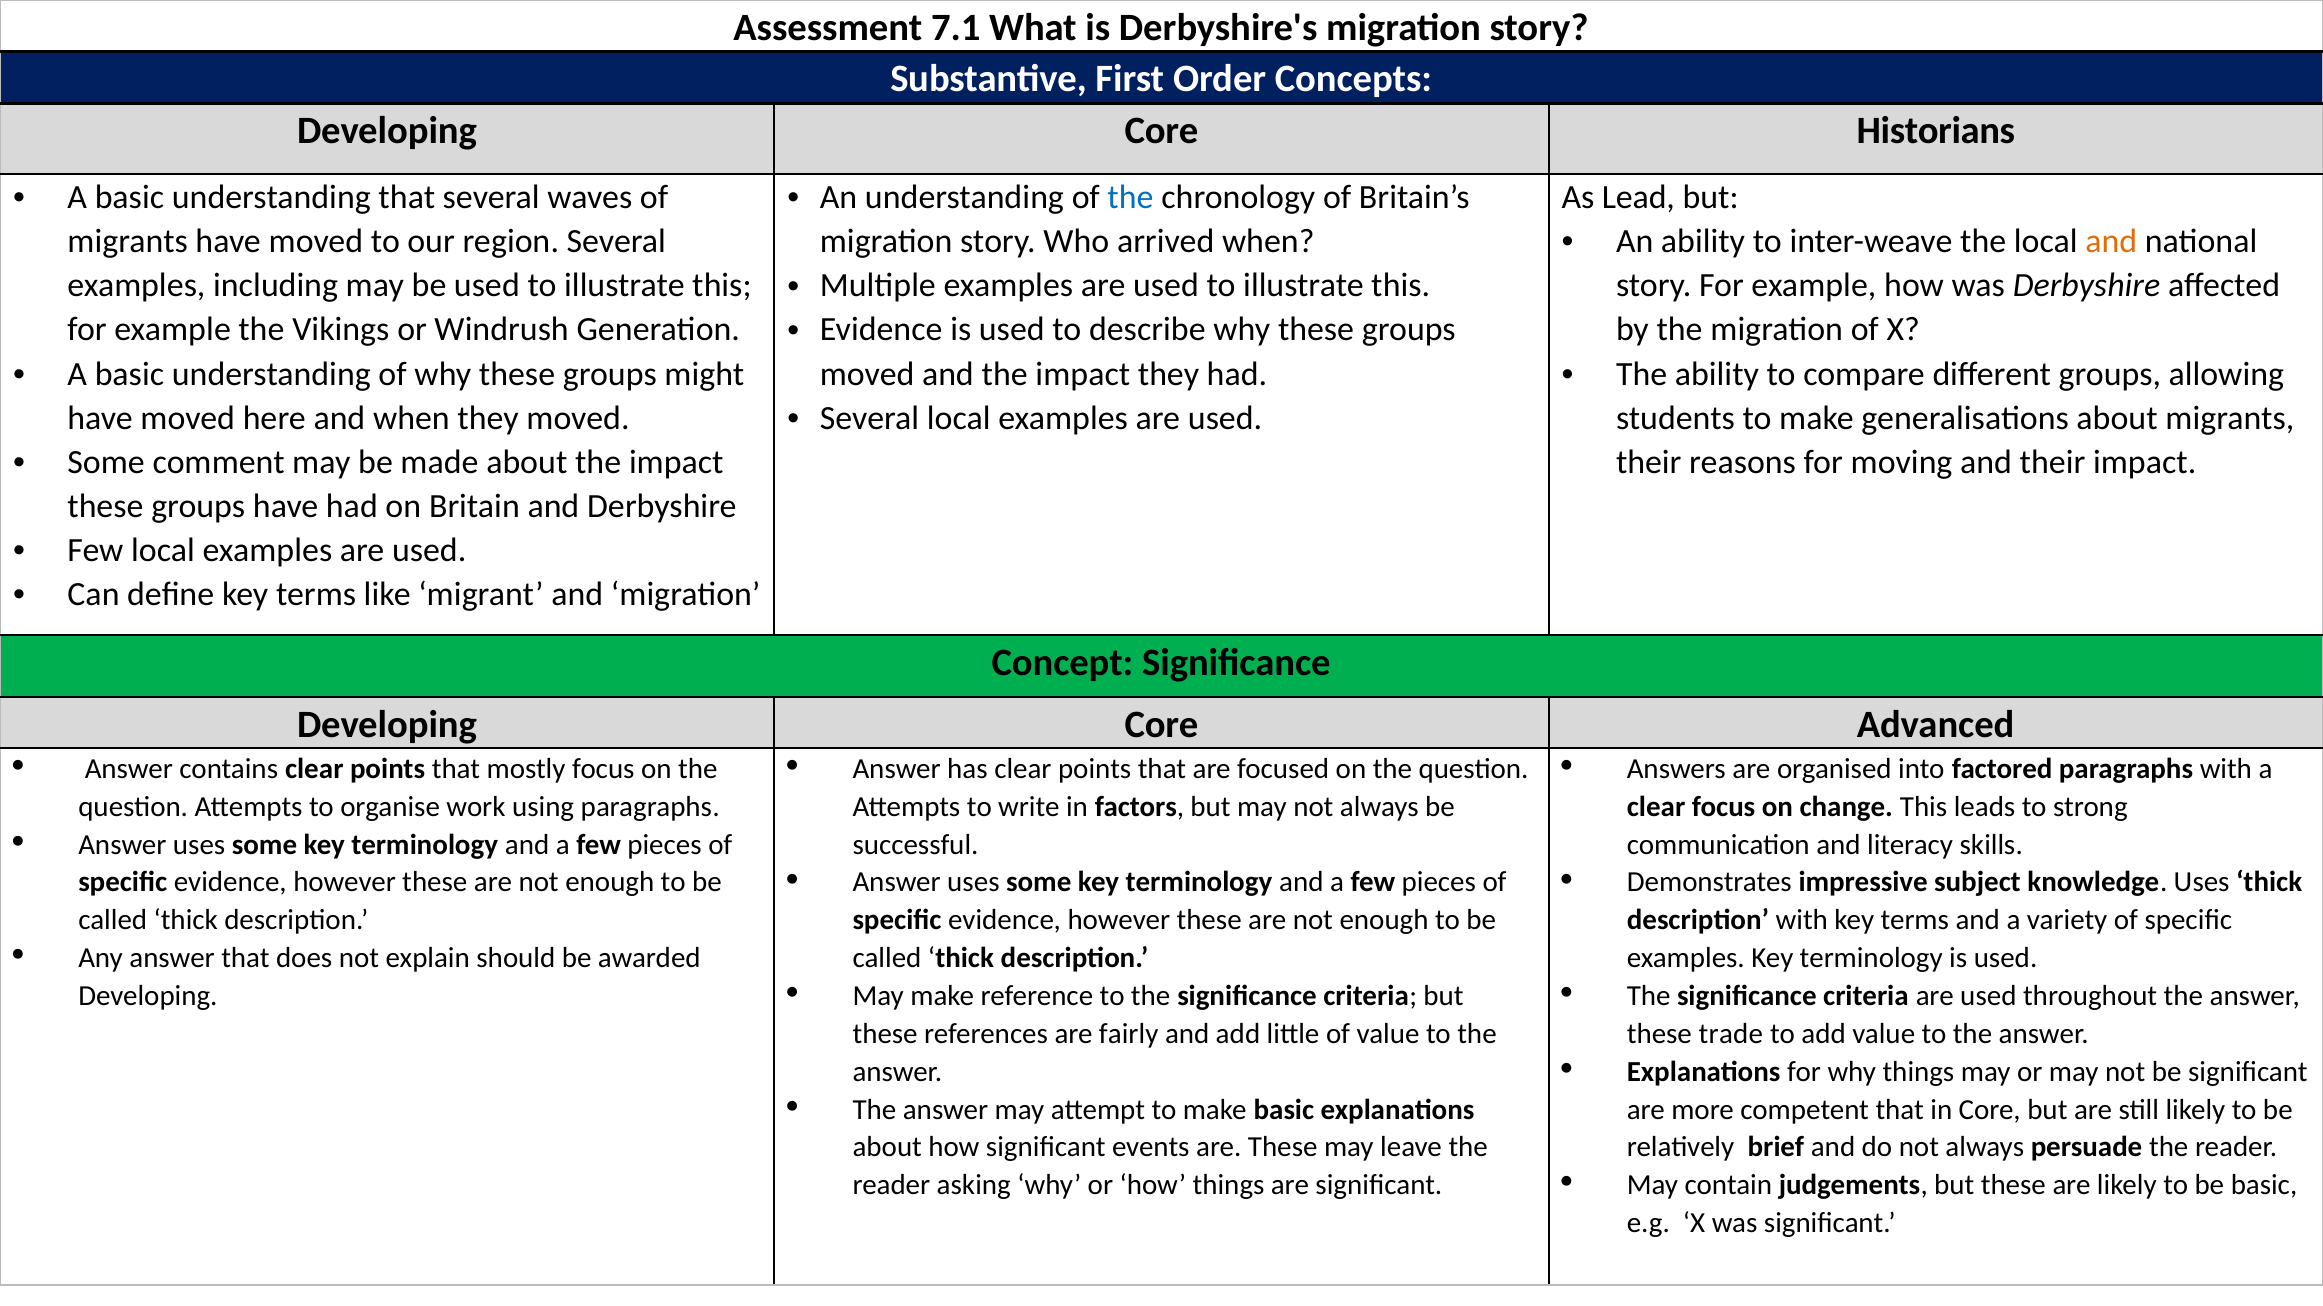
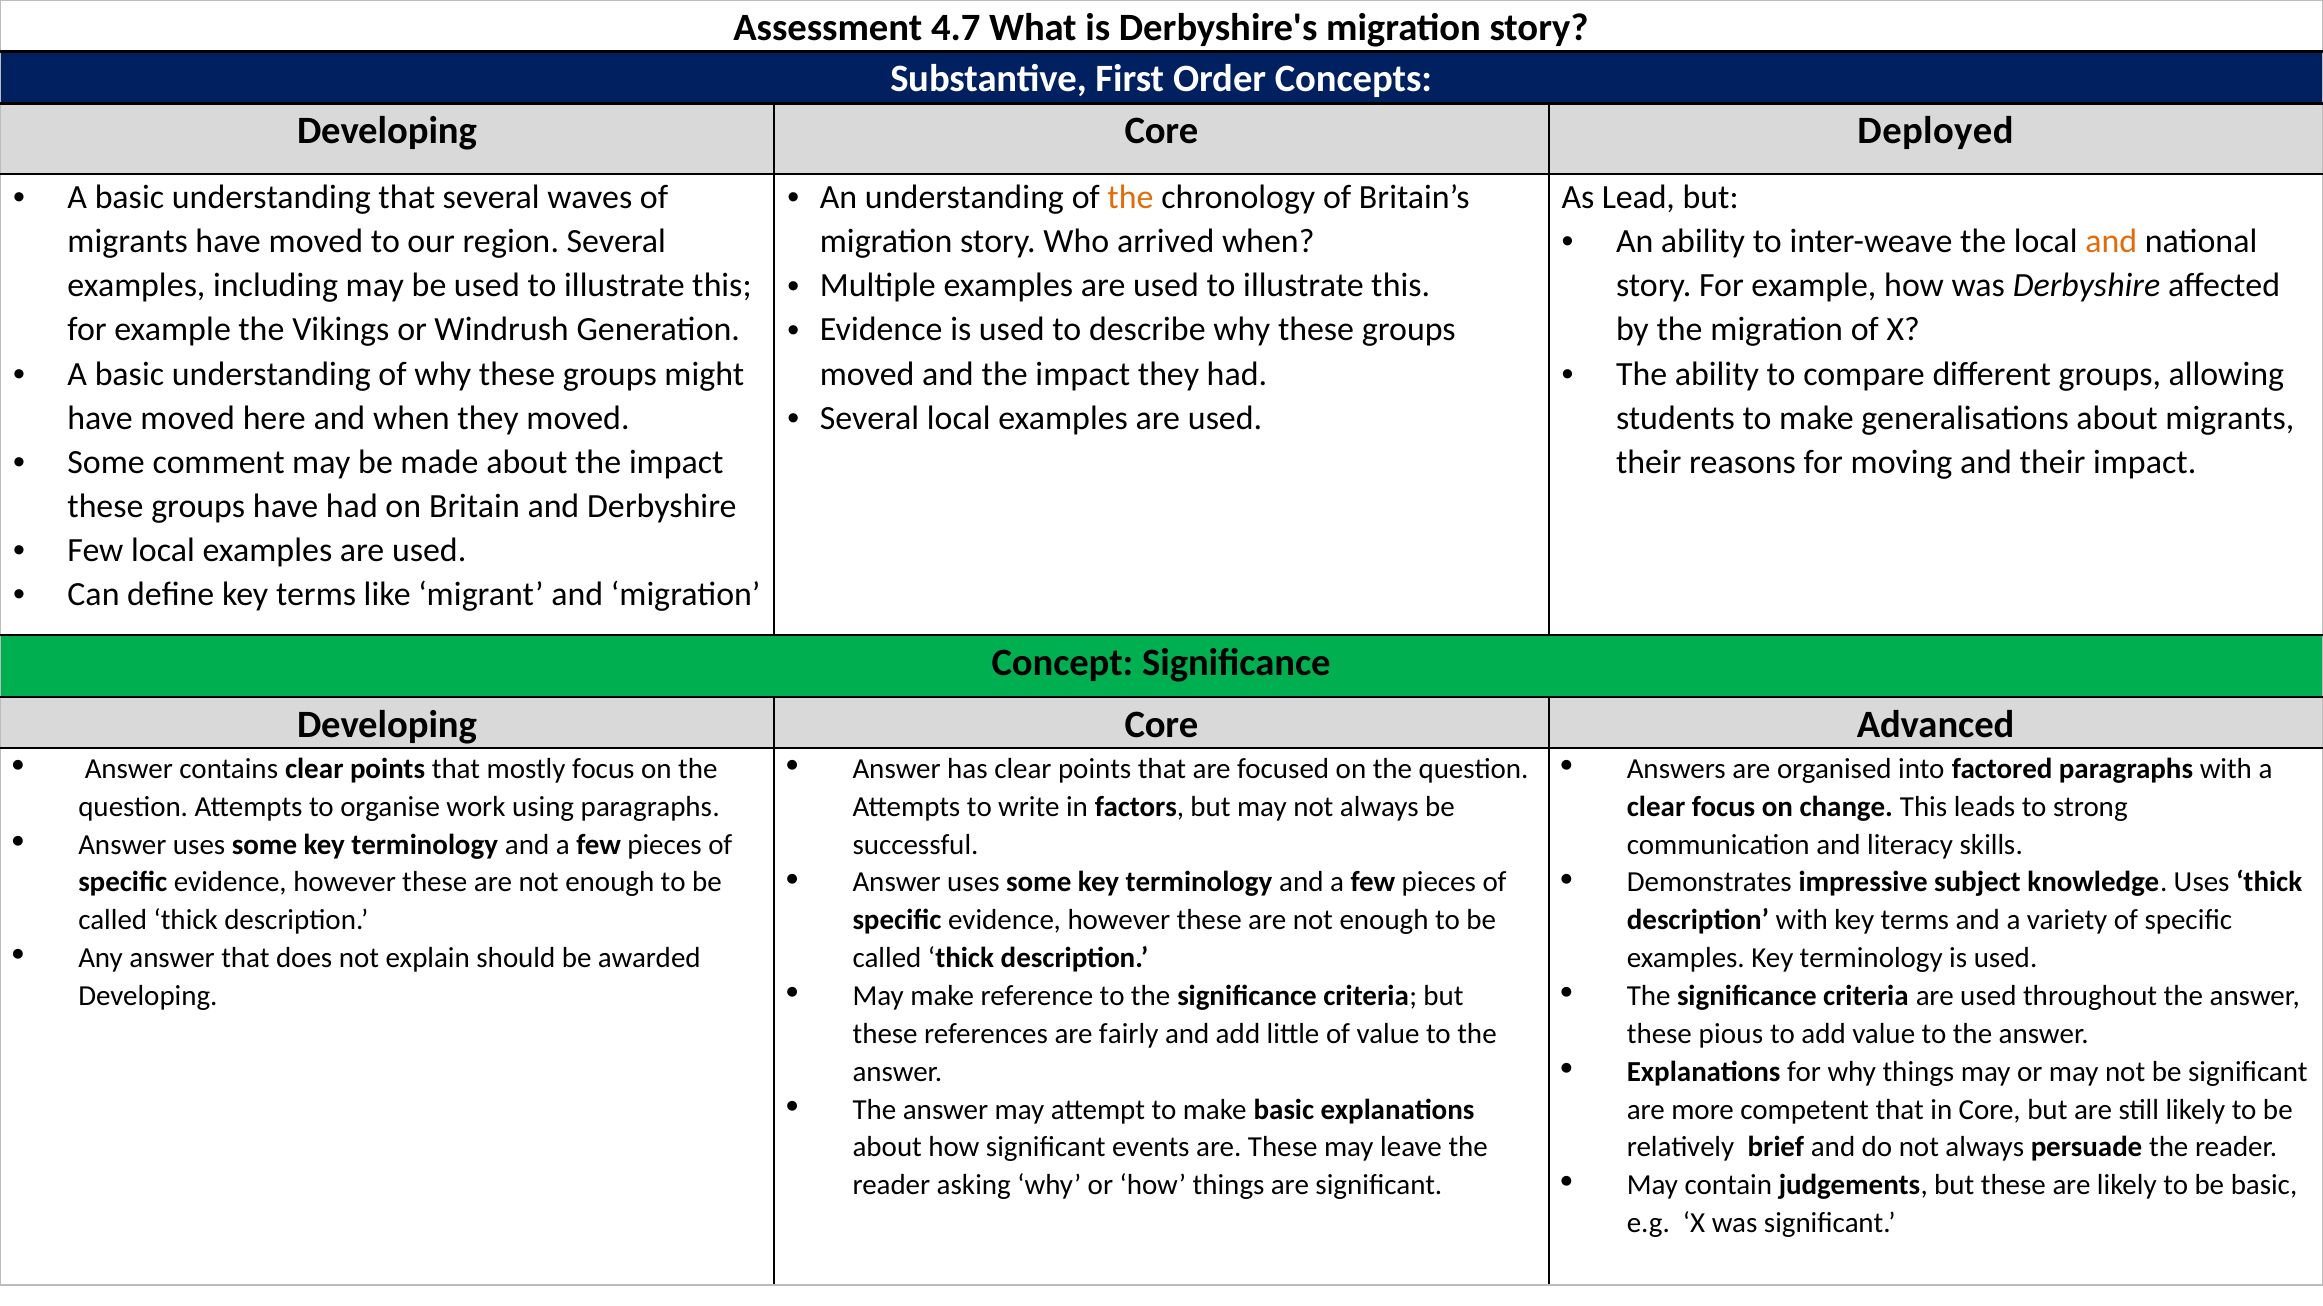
7.1: 7.1 -> 4.7 (956, 27)
Historians: Historians -> Deployed (1936, 131)
the colour: blue -> orange (1130, 198)
trade: trade -> pious (1731, 1034)
